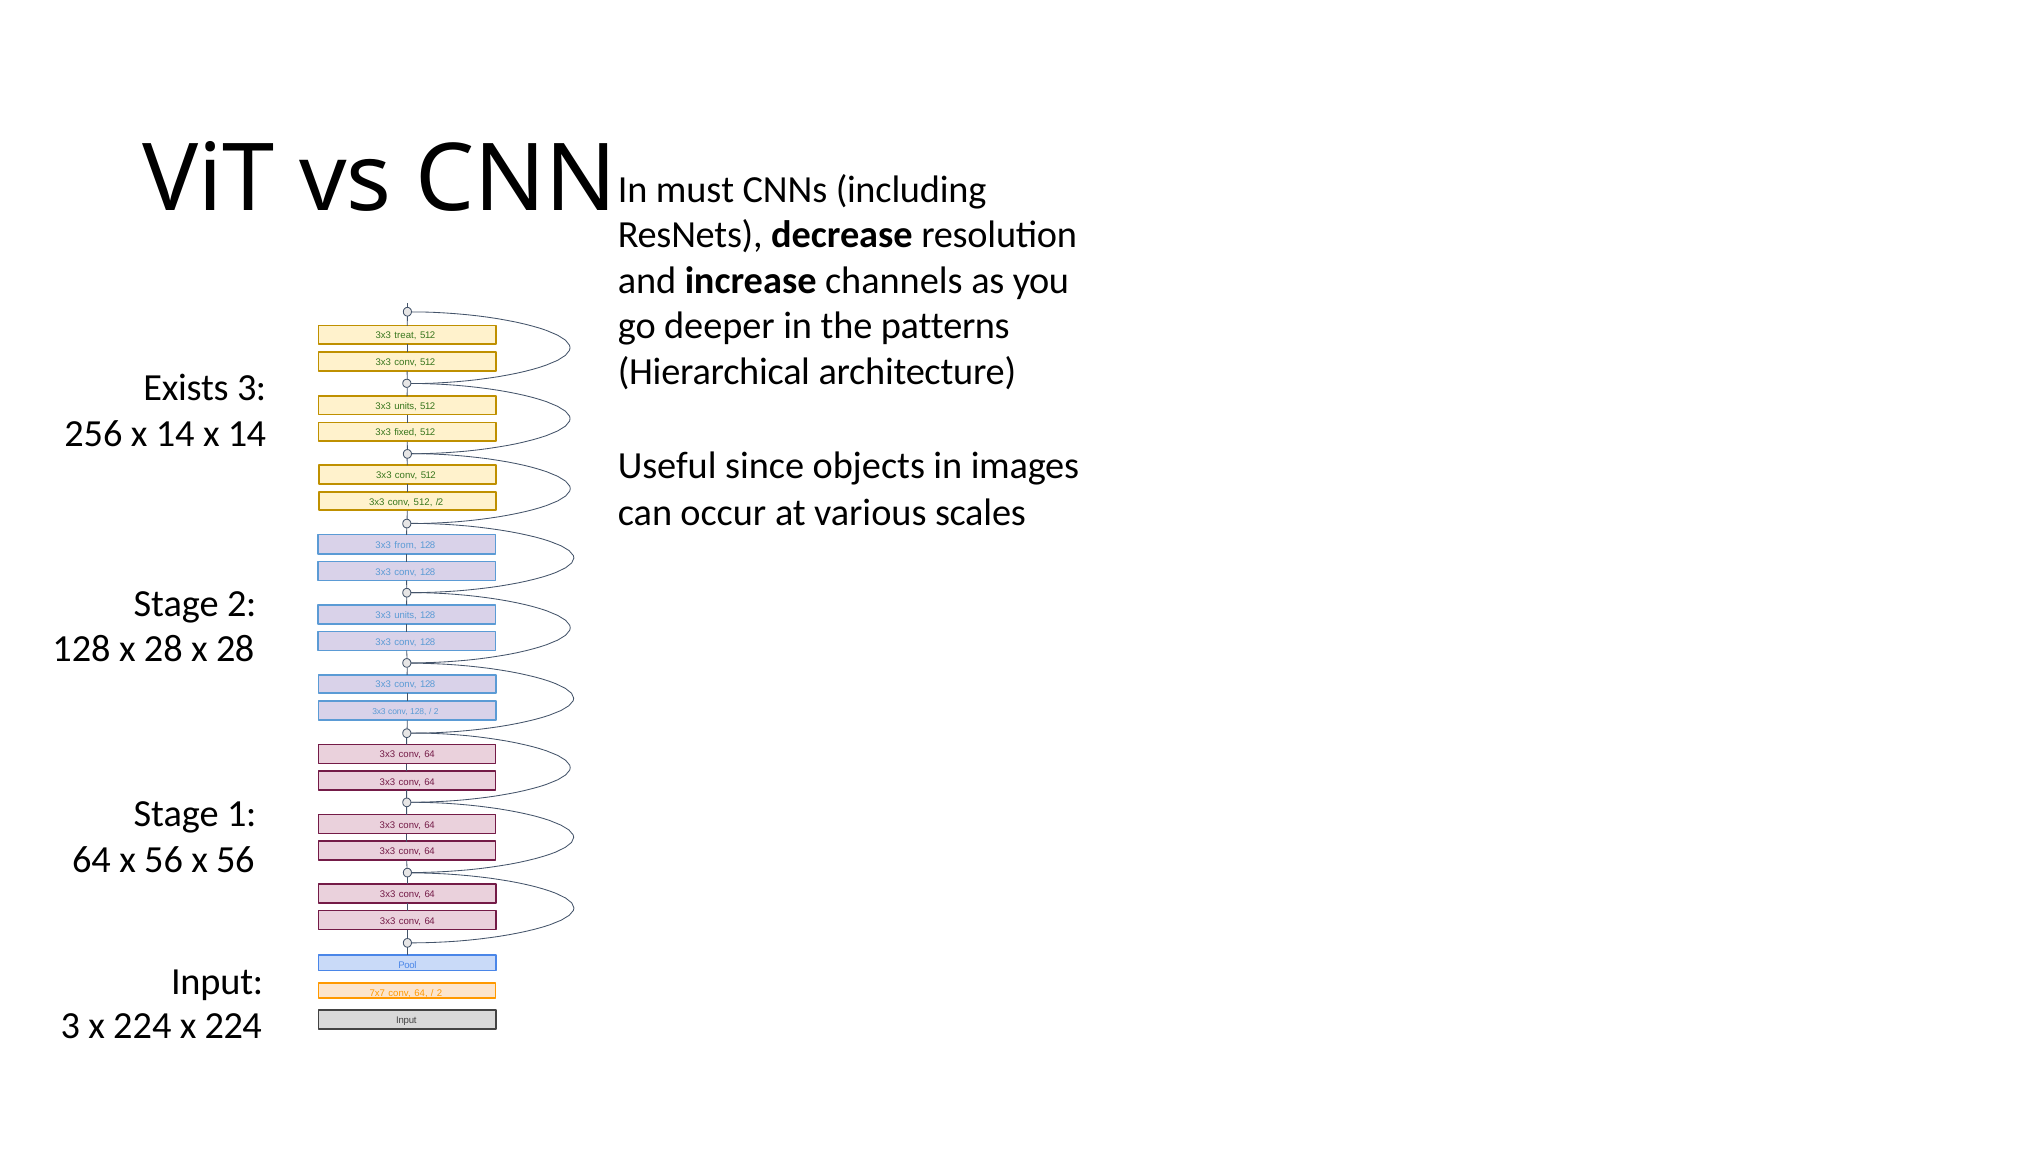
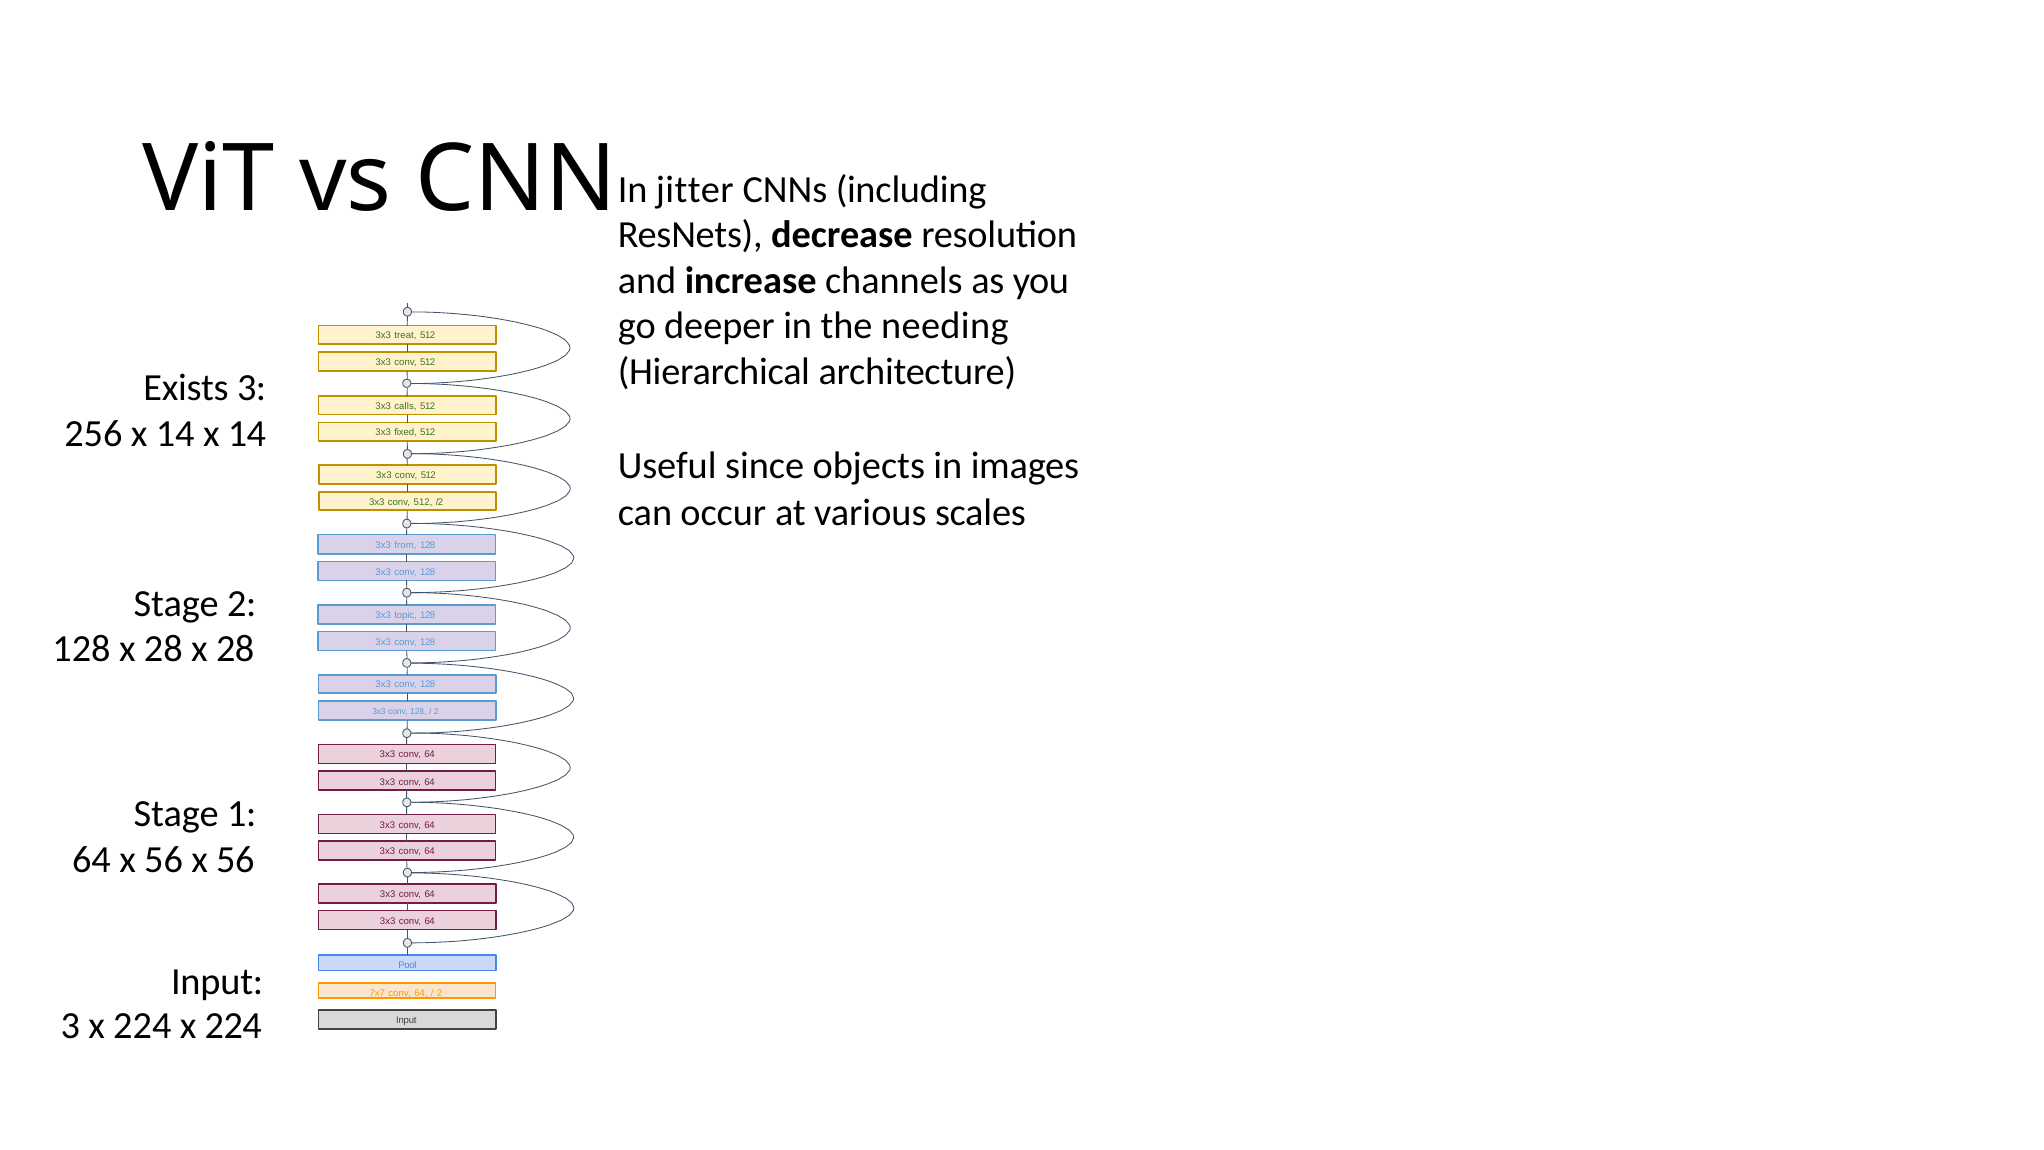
must: must -> jitter (695, 190)
patterns: patterns -> needing (945, 326)
units: units -> calls (405, 406)
units: units -> topic (406, 615)
